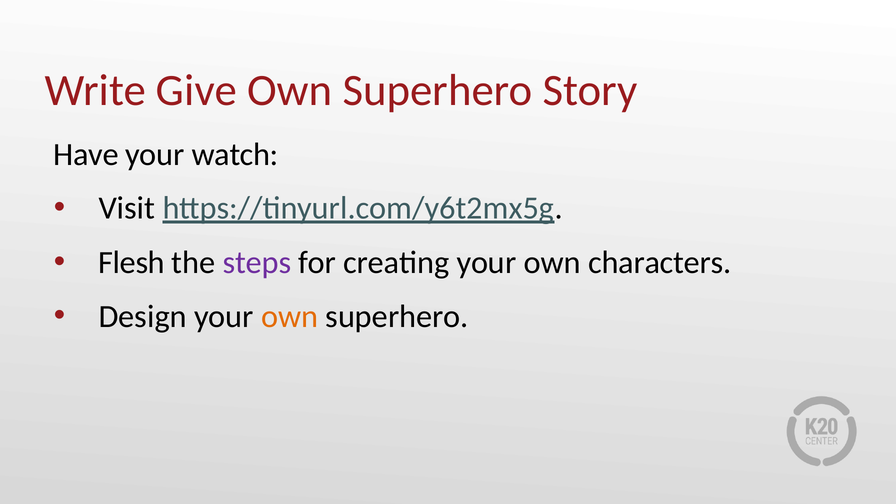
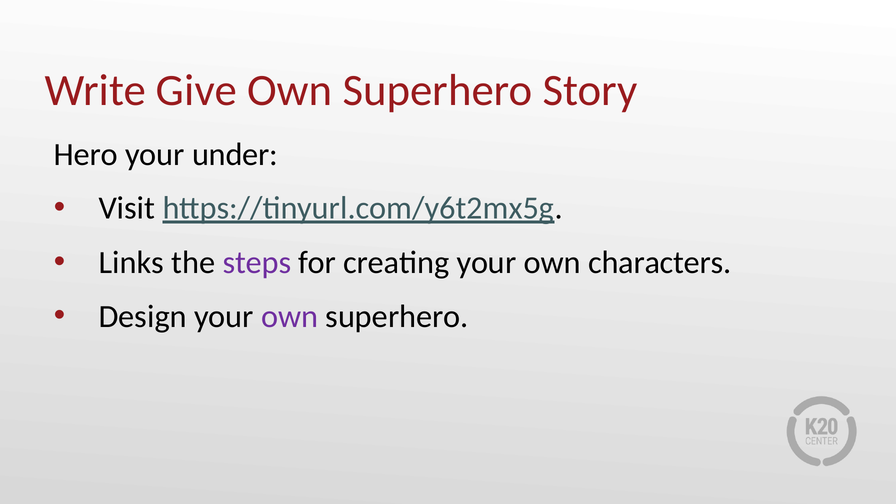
Have: Have -> Hero (86, 154)
watch: watch -> under (235, 154)
Flesh: Flesh -> Links (131, 263)
own colour: orange -> purple (290, 316)
